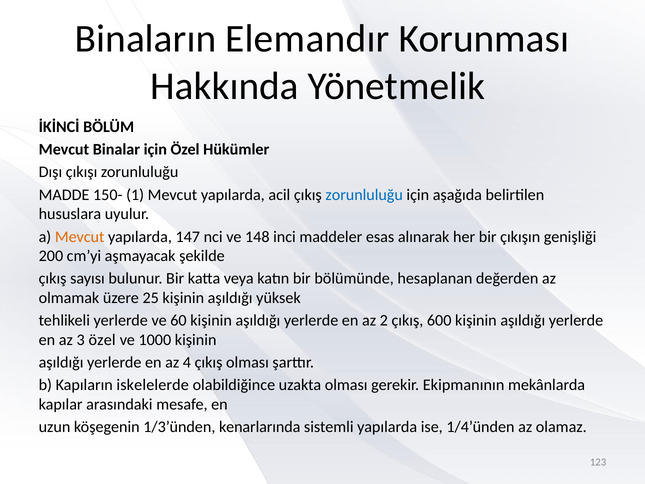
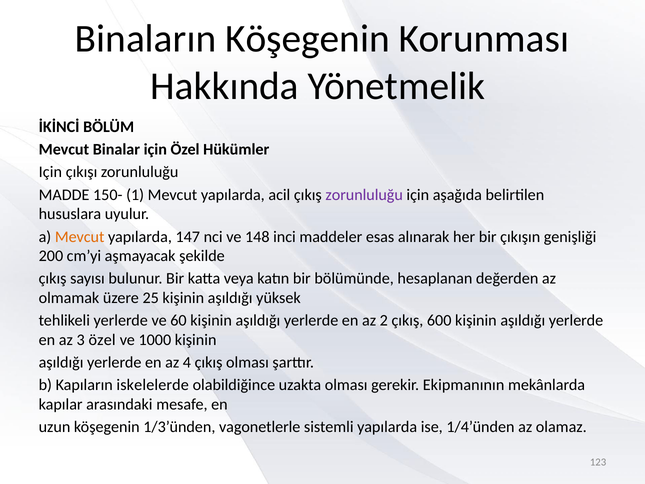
Binaların Elemandır: Elemandır -> Köşegenin (308, 39)
Dışı: Dışı -> Için (50, 172)
zorunluluğu colour: blue -> purple (364, 195)
kenarlarında: kenarlarında -> vagonetlerle (260, 427)
